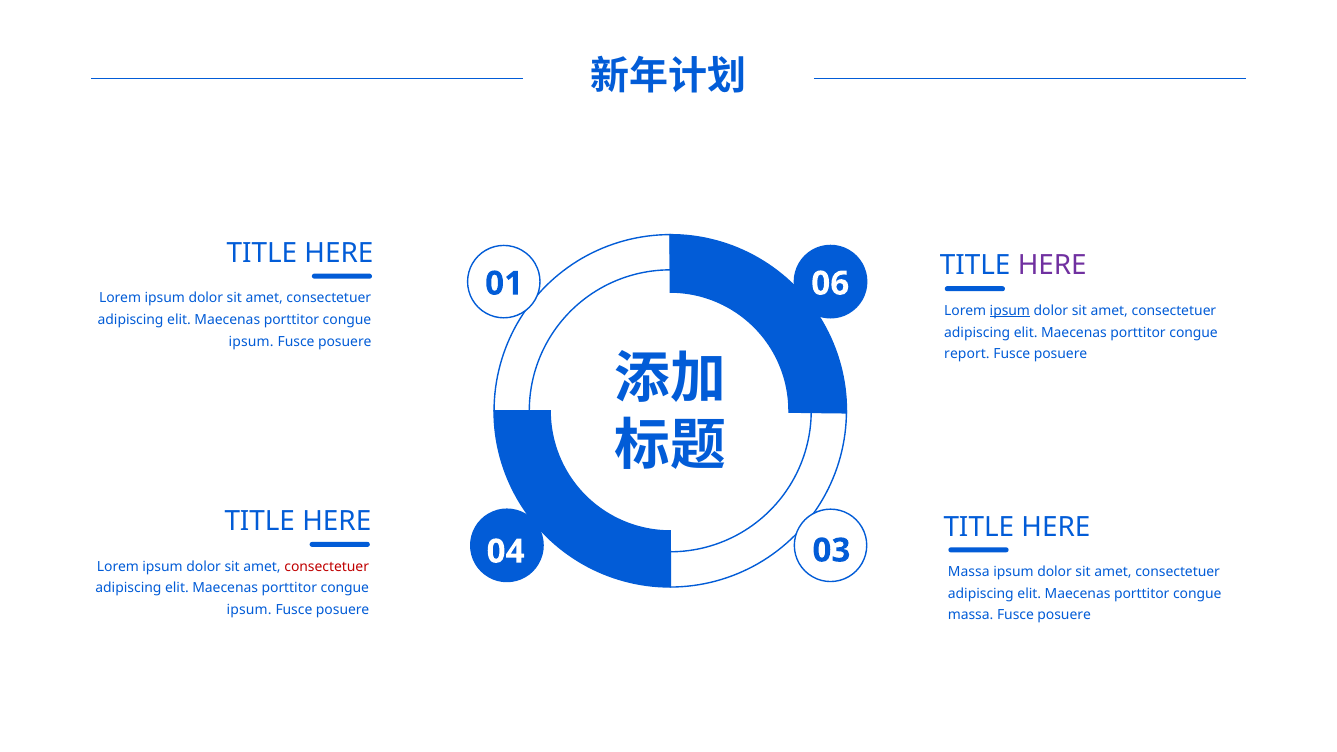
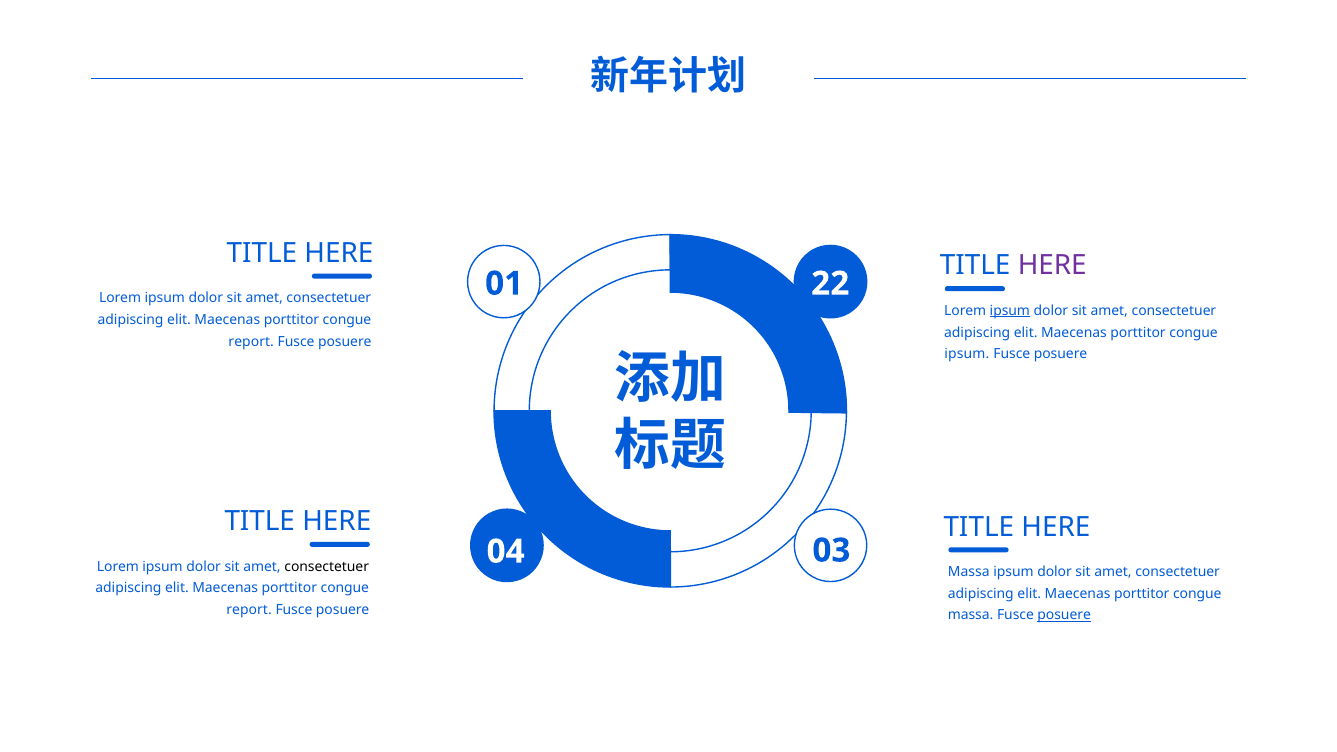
06: 06 -> 22 (830, 284)
ipsum: ipsum -> report (251, 342)
report: report -> ipsum (967, 354)
consectetuer colour: red -> black (327, 566)
ipsum: ipsum -> report (249, 610)
posuere underline: none -> present (1064, 615)
